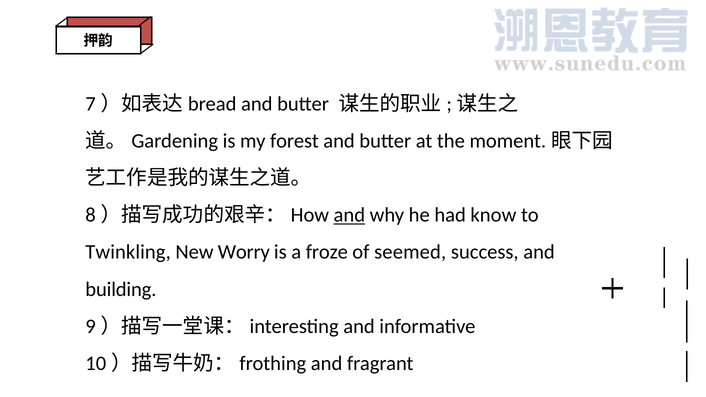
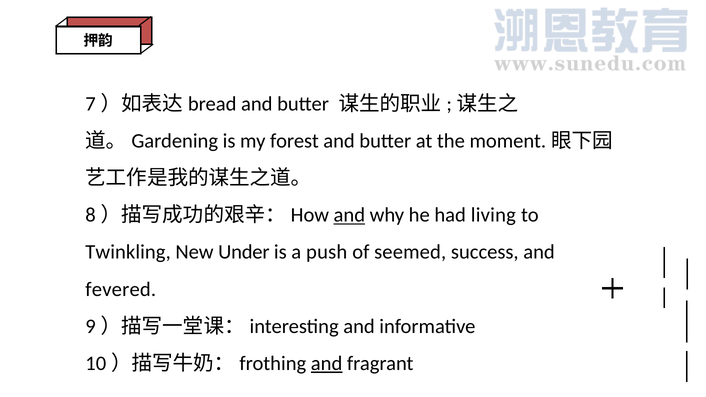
know: know -> living (493, 215)
Worry: Worry -> Under (244, 252)
froze: froze -> push (327, 252)
building: building -> fevered (121, 289)
and underline: none -> present (327, 364)
